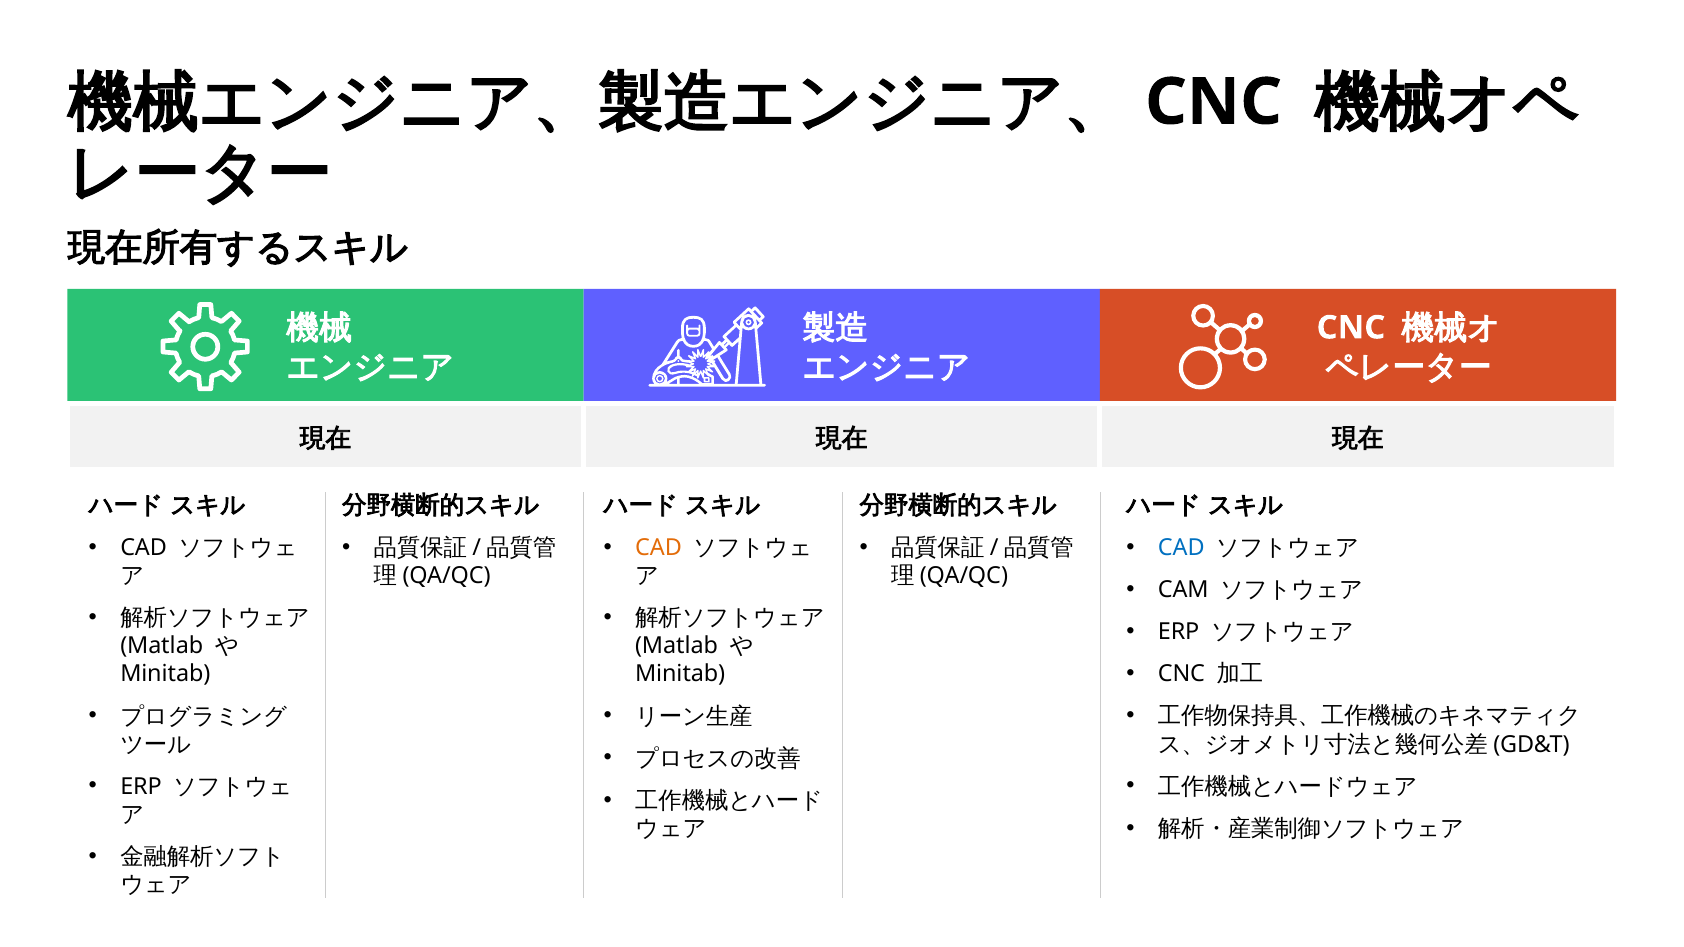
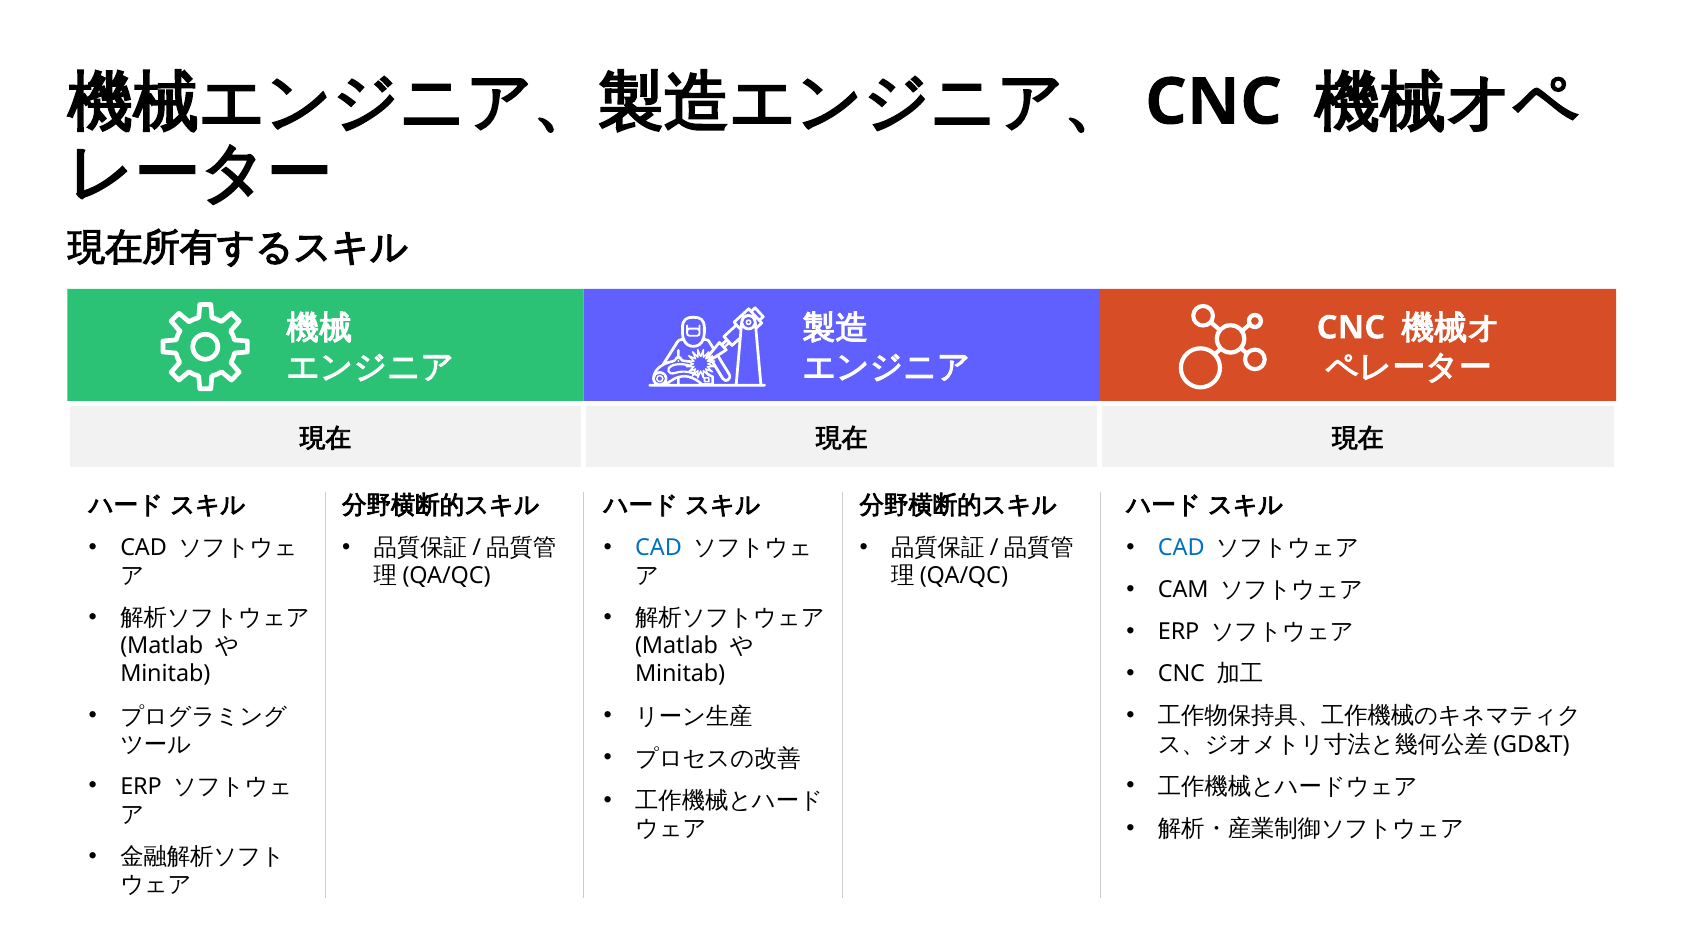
CAD colour: orange -> blue (658, 548)
